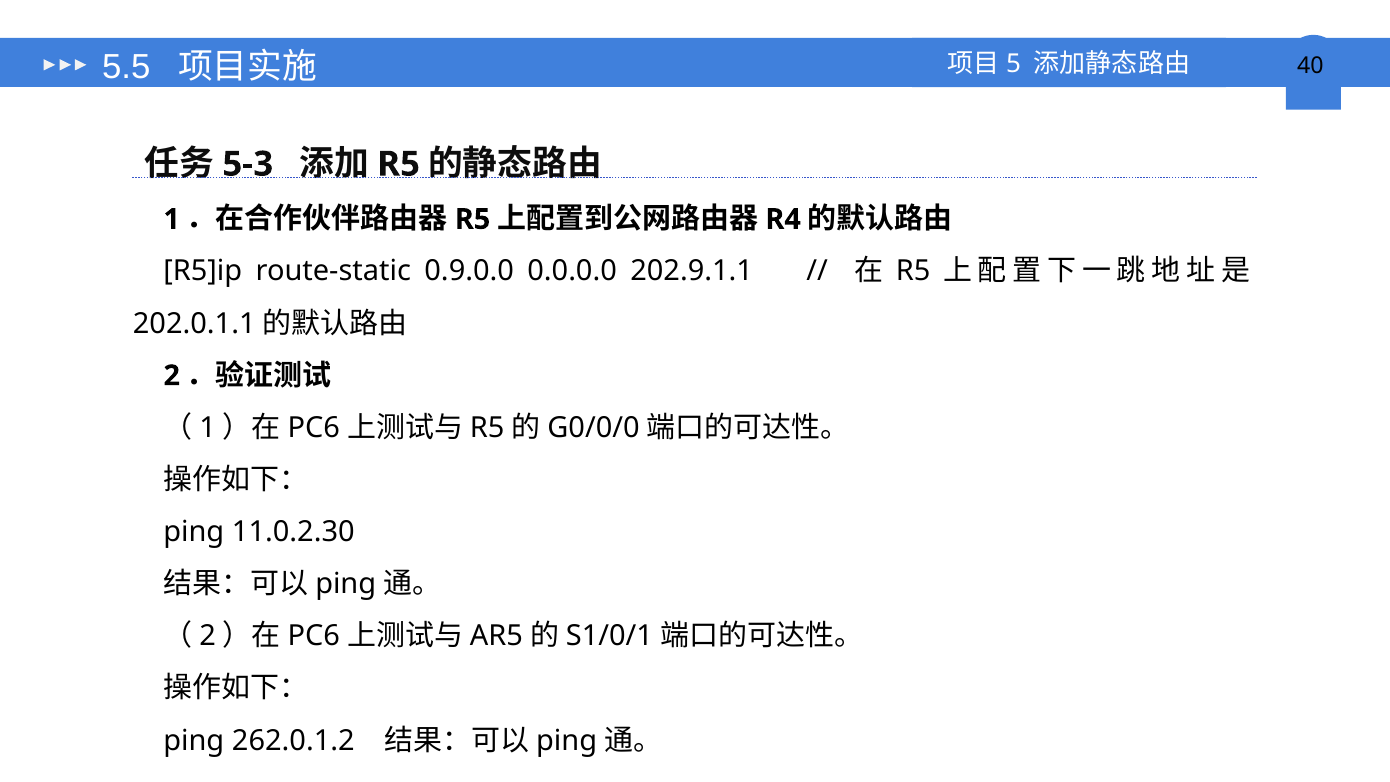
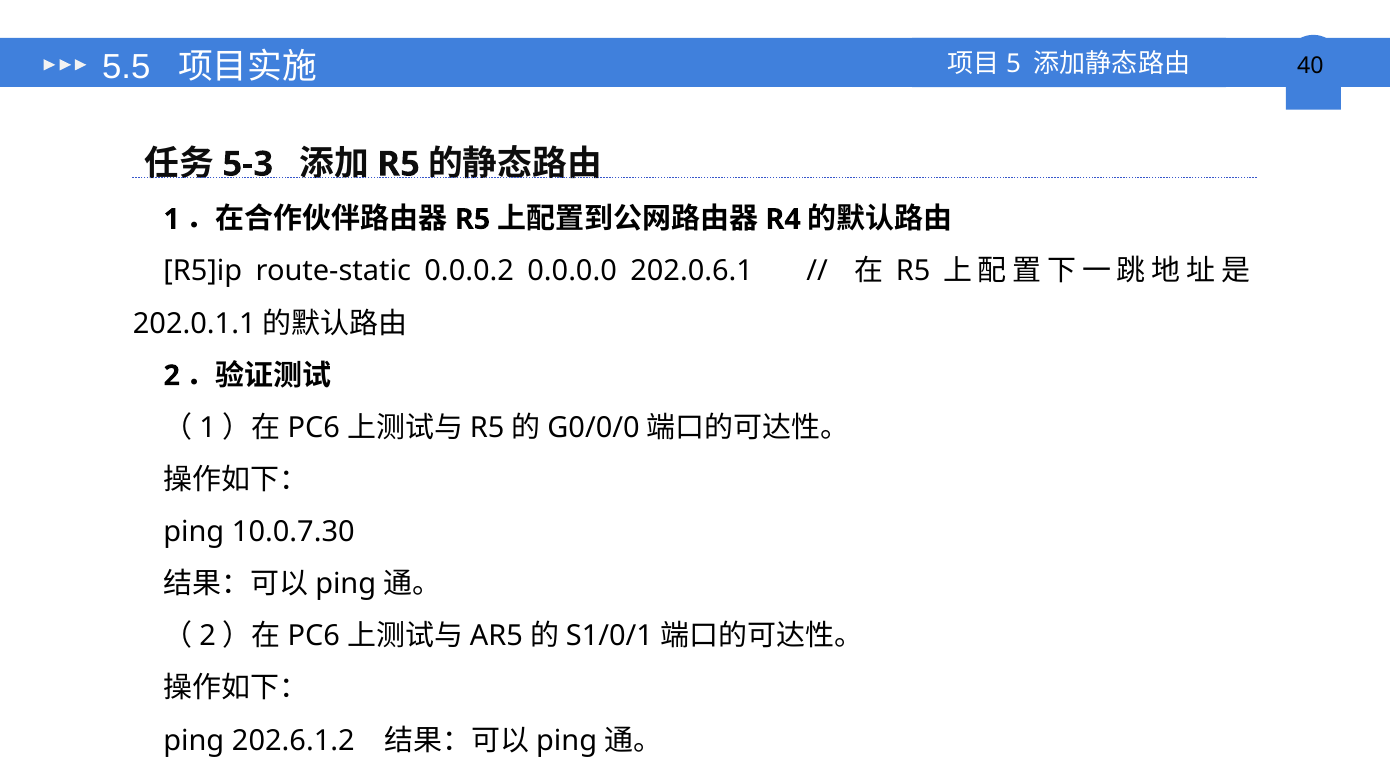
0.9.0.0: 0.9.0.0 -> 0.0.0.2 (469, 271)
202.9.1.1: 202.9.1.1 -> 202.0.6.1 (692, 271)
11.0.2.30: 11.0.2.30 -> 10.0.7.30 (293, 532)
262.0.1.2: 262.0.1.2 -> 202.6.1.2 (293, 740)
